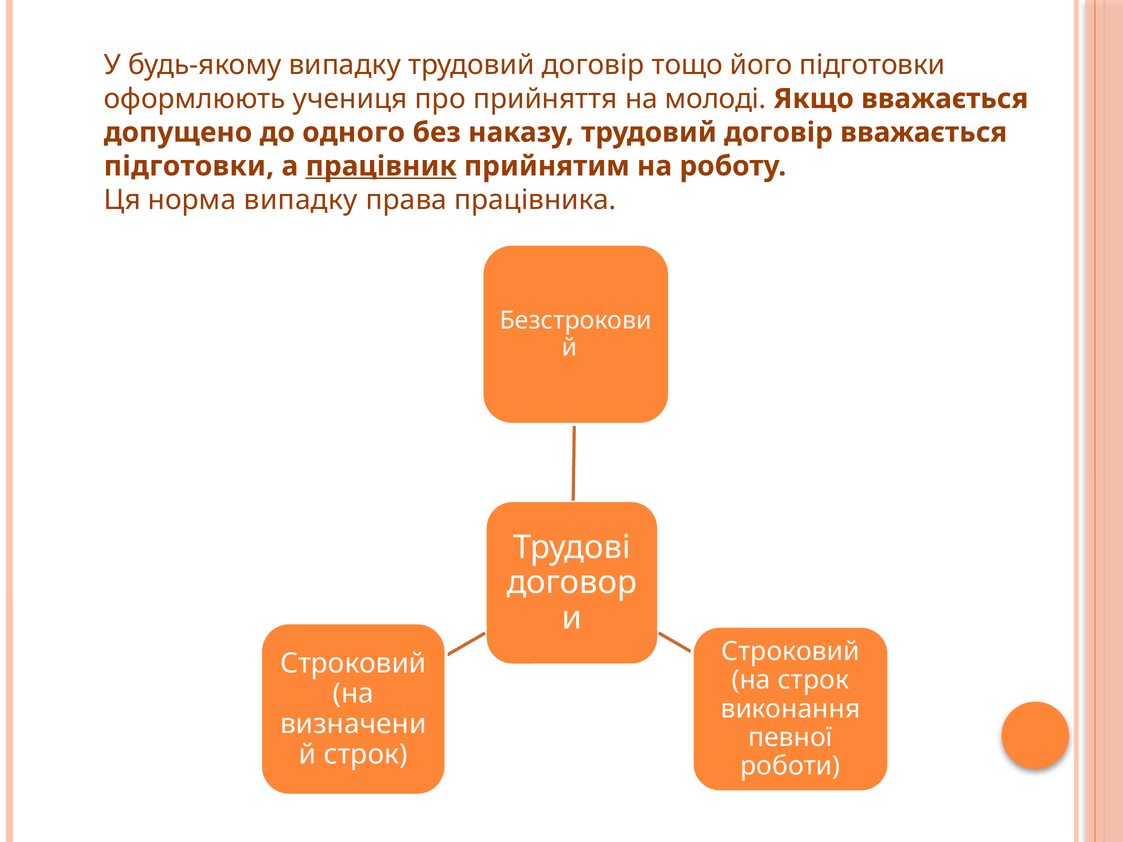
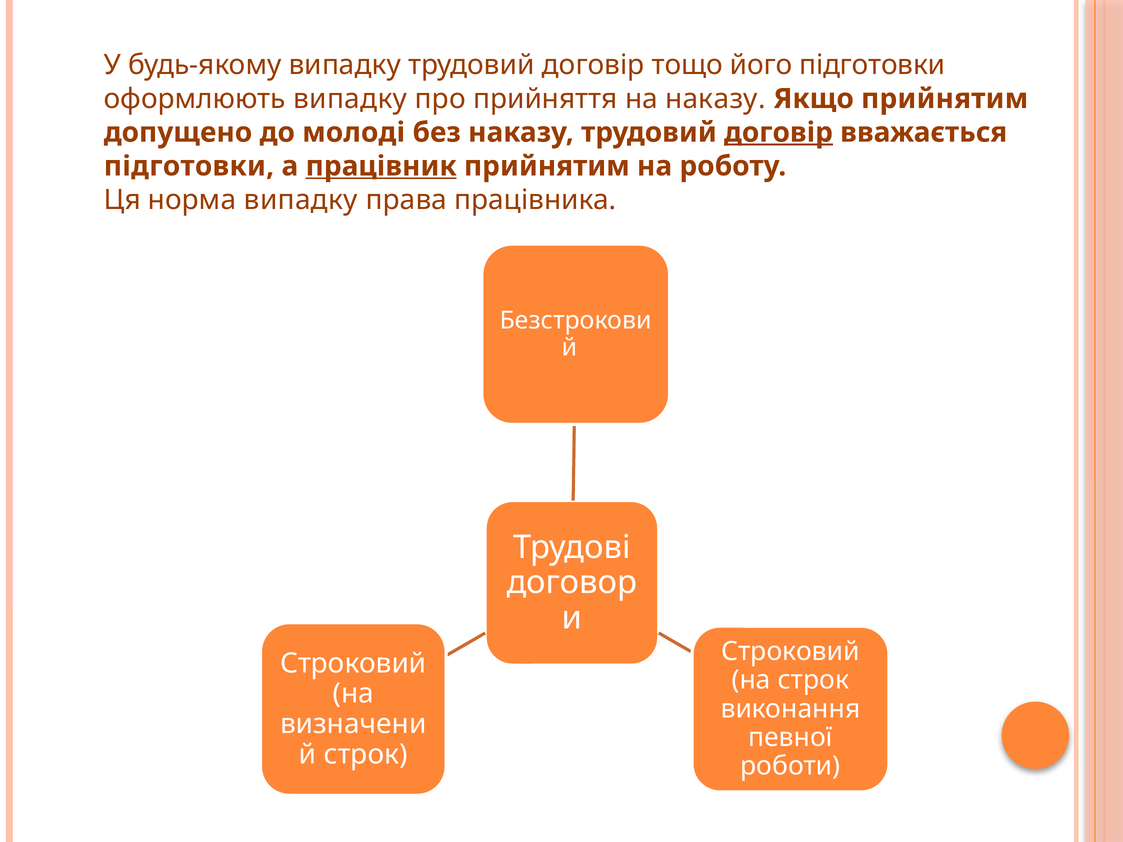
оформлюють учениця: учениця -> випадку (350, 99)
на молоді: молоді -> наказу (715, 99)
Якщо вважається: вважається -> прийнятим (945, 99)
одного: одного -> молоді (354, 133)
договір underline: none -> present (778, 133)
